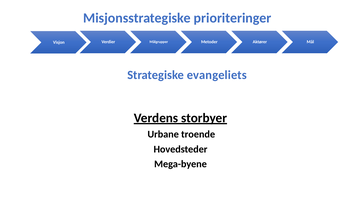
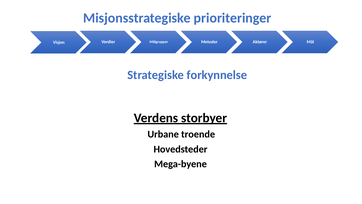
evangeliets: evangeliets -> forkynnelse (217, 75)
